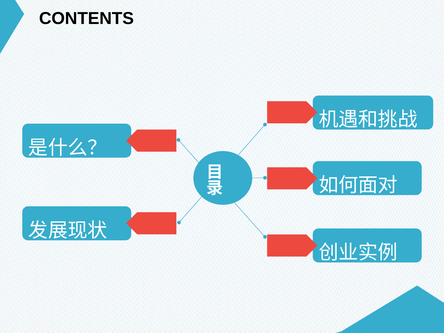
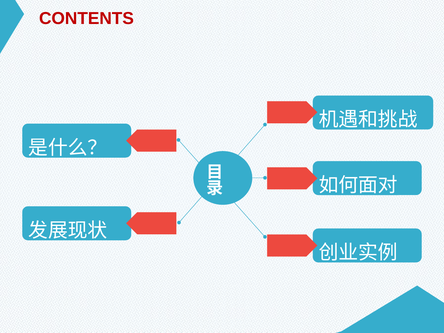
CONTENTS colour: black -> red (86, 19)
